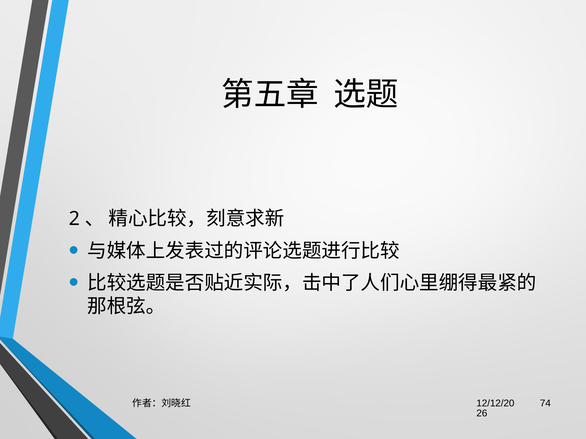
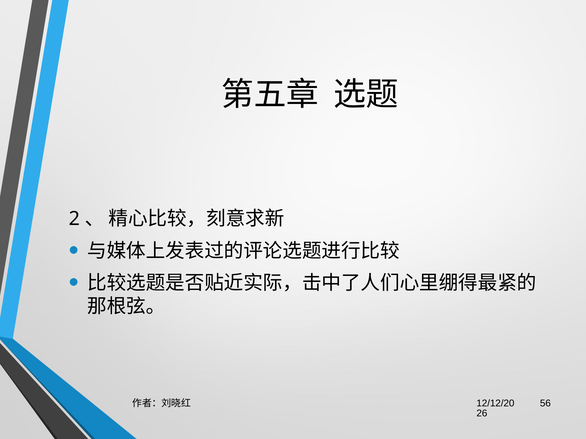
74: 74 -> 56 (545, 404)
